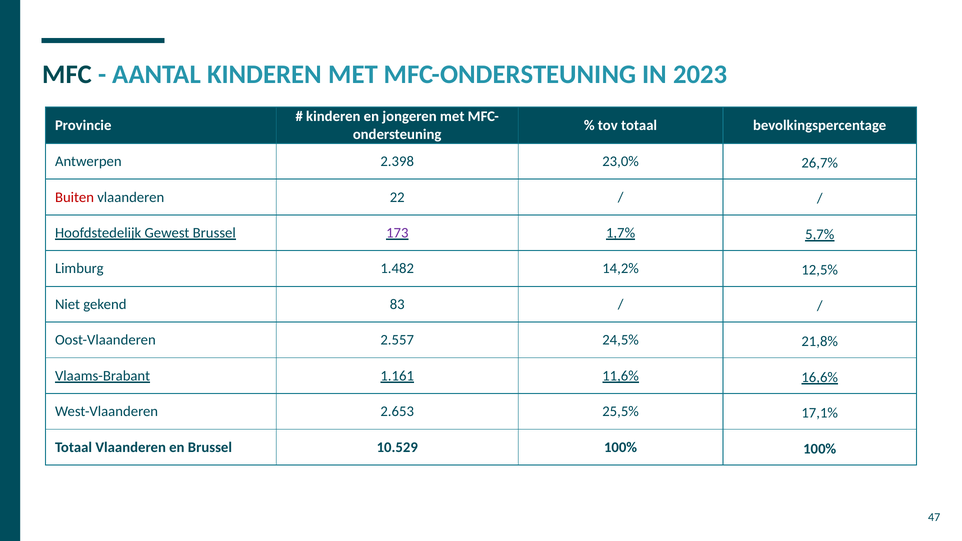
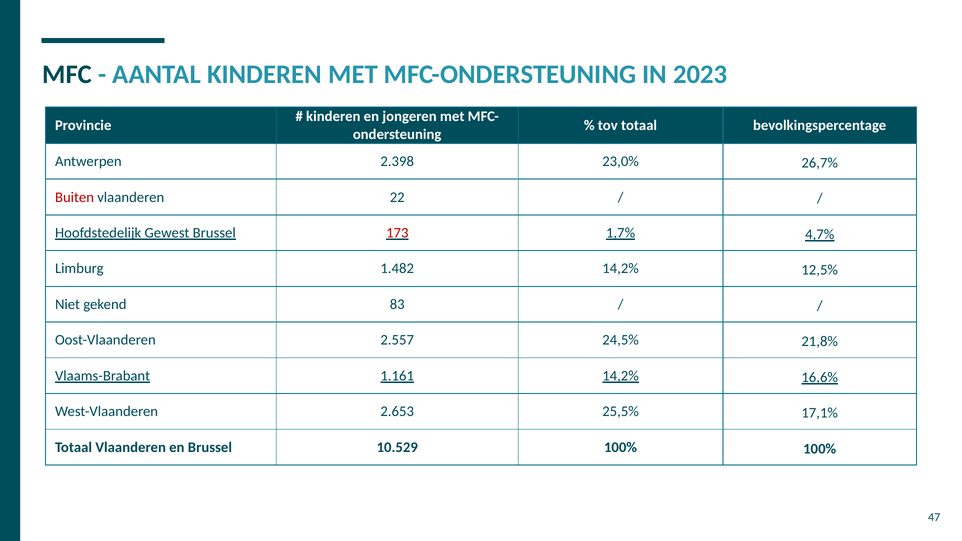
173 colour: purple -> red (397, 233)
5,7%: 5,7% -> 4,7% (820, 234)
1.161 11,6%: 11,6% -> 14,2% (621, 376)
